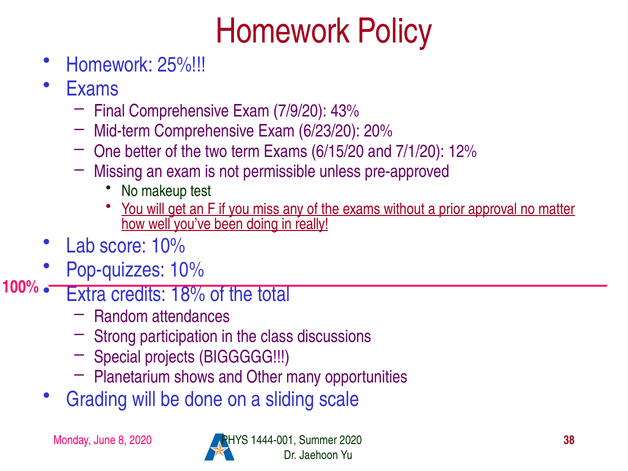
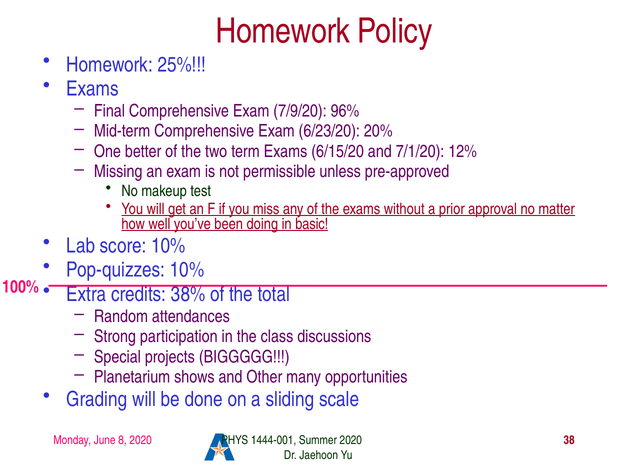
43%: 43% -> 96% (345, 111)
really: really -> basic (312, 224)
18%: 18% -> 38% (188, 294)
